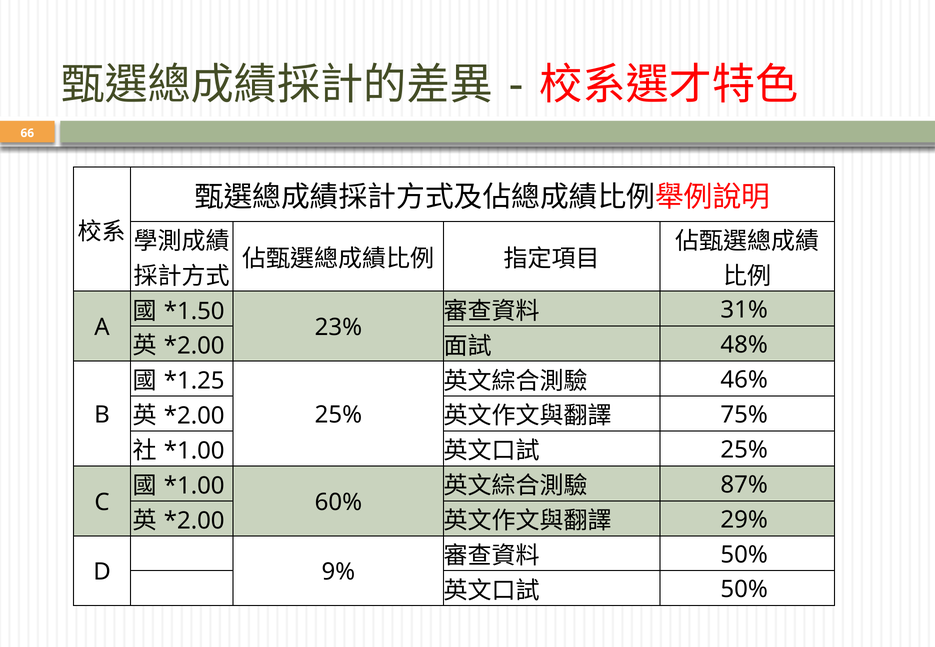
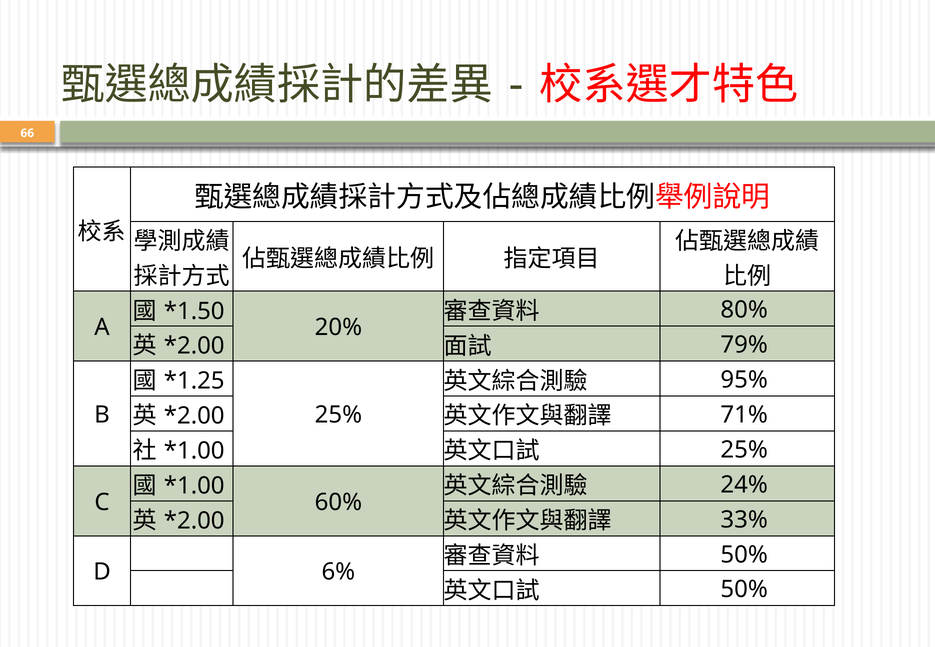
31%: 31% -> 80% (744, 310)
23%: 23% -> 20% (338, 328)
48%: 48% -> 79% (744, 345)
46%: 46% -> 95% (744, 380)
75%: 75% -> 71% (744, 415)
87%: 87% -> 24% (744, 485)
29%: 29% -> 33% (744, 520)
9%: 9% -> 6% (338, 572)
